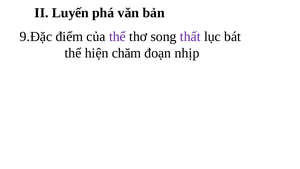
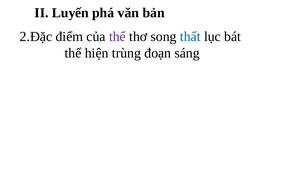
9.Đặc: 9.Đặc -> 2.Đặc (36, 36)
thất colour: purple -> blue (190, 36)
chăm: chăm -> trùng (126, 53)
nhịp: nhịp -> sáng (187, 53)
